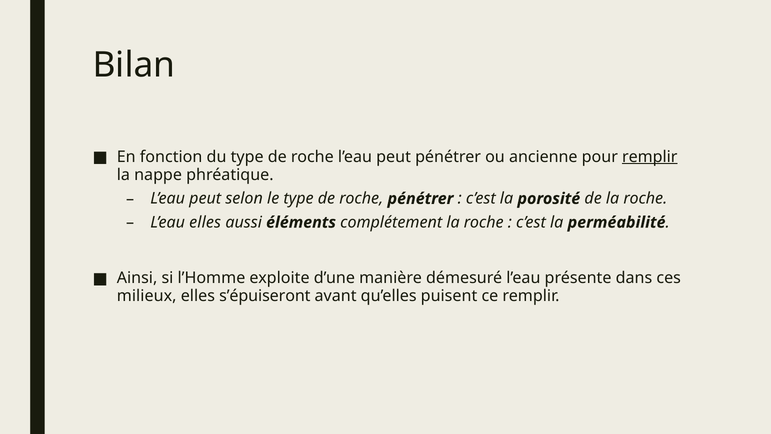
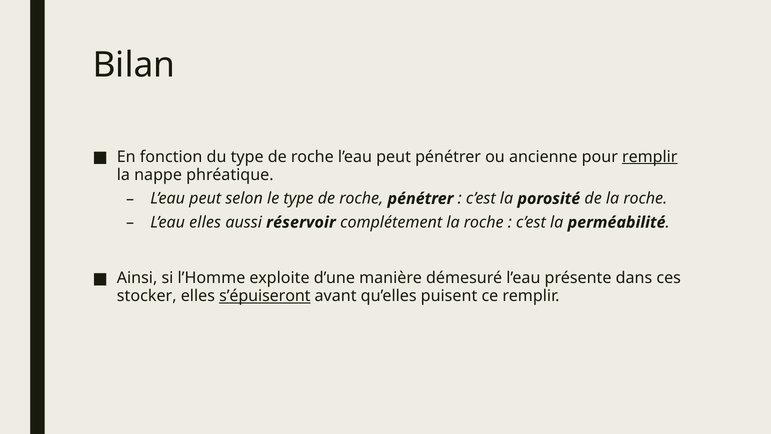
éléments: éléments -> réservoir (301, 222)
milieux: milieux -> stocker (147, 296)
s’épuiseront underline: none -> present (265, 296)
